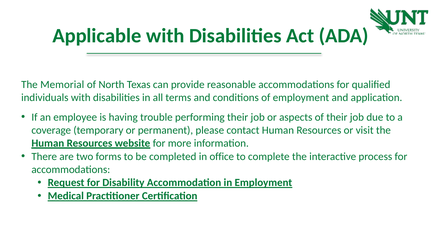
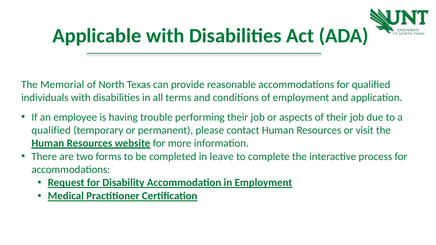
coverage: coverage -> qualified (51, 130)
office: office -> leave (222, 157)
